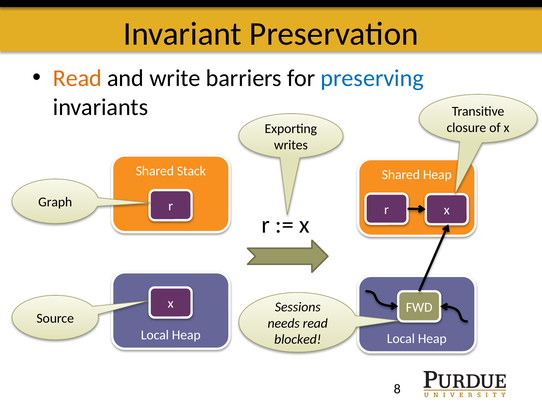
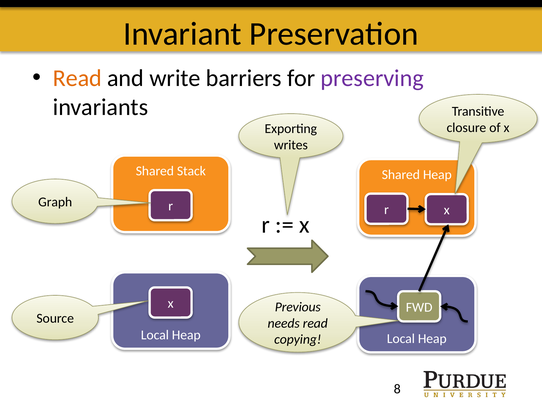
preserving colour: blue -> purple (372, 78)
Sessions: Sessions -> Previous (298, 307)
blocked: blocked -> copying (298, 339)
